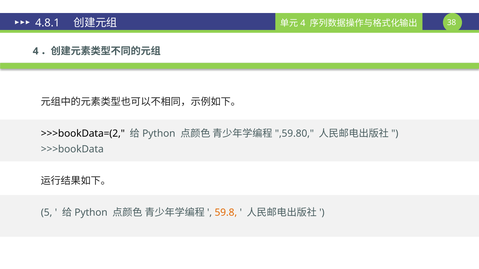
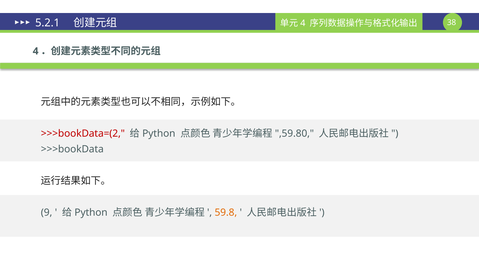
4.8.1: 4.8.1 -> 5.2.1 (48, 23)
>>>bookData=(2 colour: black -> red (83, 134)
5: 5 -> 9 (47, 213)
